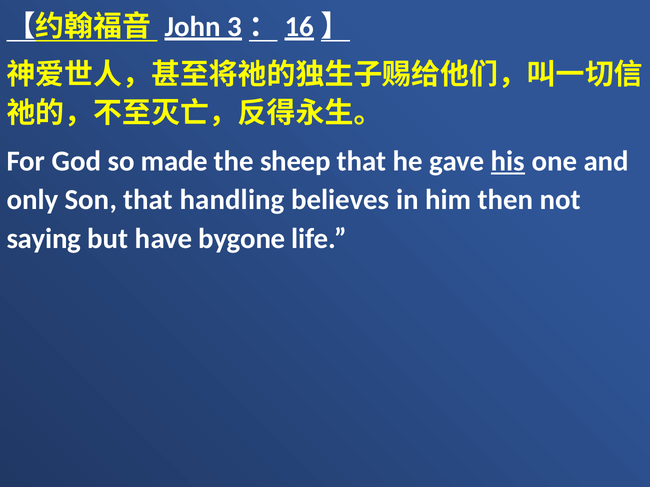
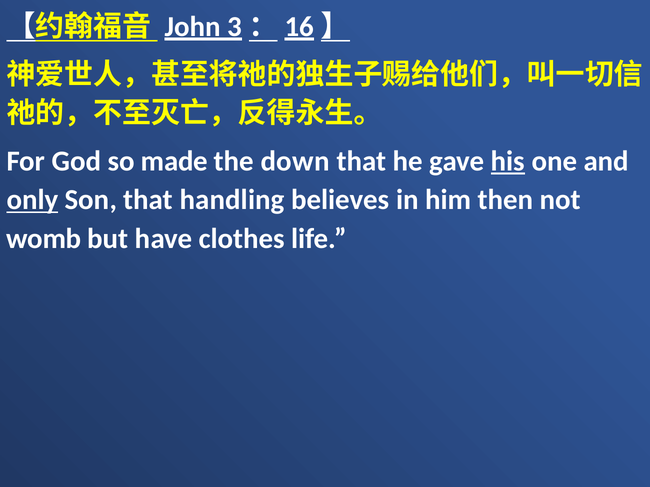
sheep: sheep -> down (295, 161)
only underline: none -> present (32, 200)
saying: saying -> womb (44, 239)
bygone: bygone -> clothes (242, 239)
